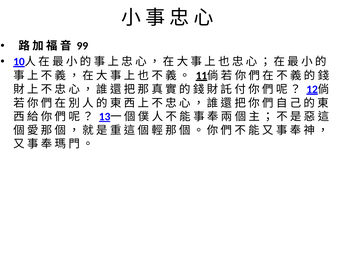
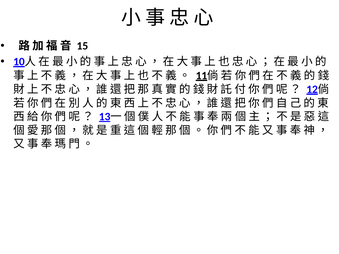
99: 99 -> 15 (82, 46)
